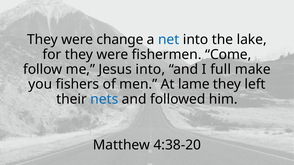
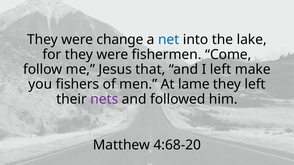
Jesus into: into -> that (150, 70)
I full: full -> left (221, 70)
nets colour: blue -> purple (104, 99)
4:38-20: 4:38-20 -> 4:68-20 (177, 145)
